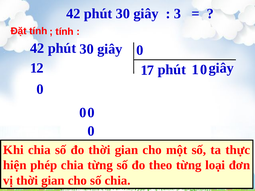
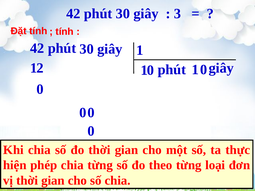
0: 0 -> 1 (140, 50)
7: 7 -> 0 (151, 70)
